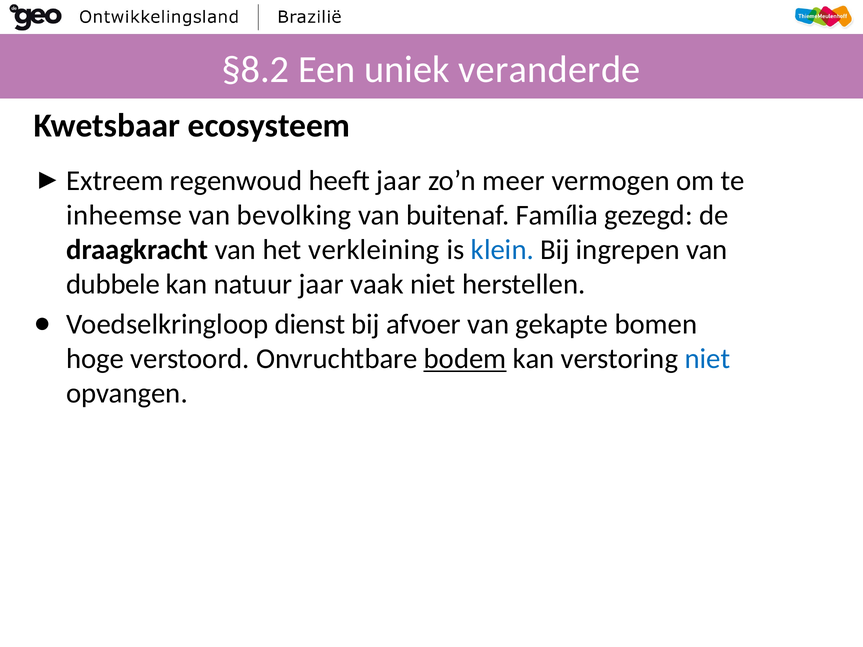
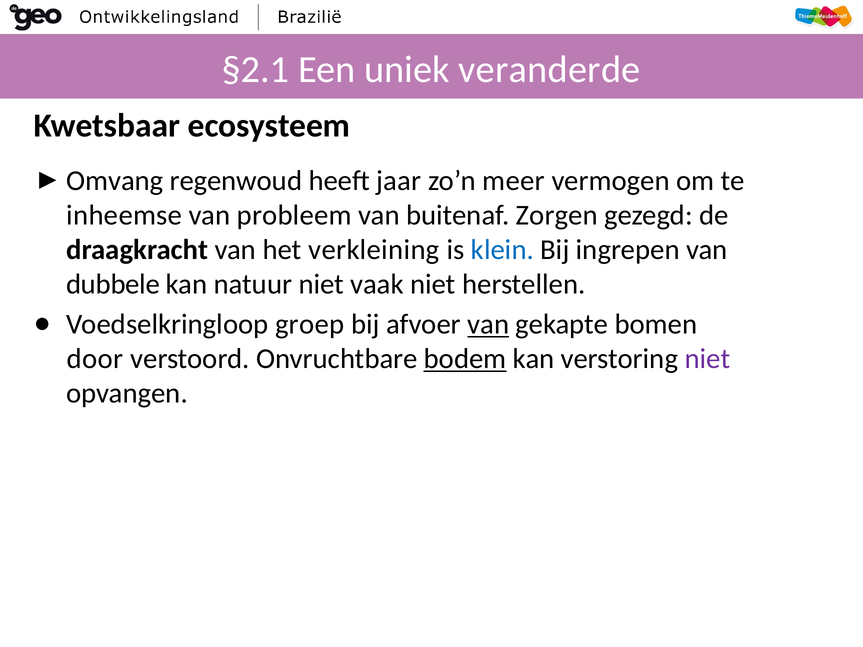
§8.2: §8.2 -> §2.1 (256, 70)
Extreem: Extreem -> Omvang (115, 181)
bevolking: bevolking -> probleem (294, 215)
Família: Família -> Zorgen (557, 215)
natuur jaar: jaar -> niet (321, 284)
dienst: dienst -> groep (310, 325)
van underline: none -> present (488, 325)
hoge: hoge -> door (95, 359)
niet colour: blue -> purple (707, 359)
